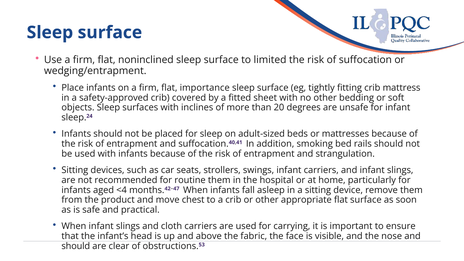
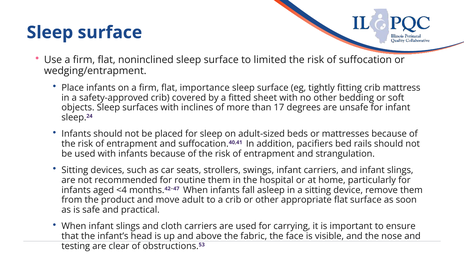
20: 20 -> 17 (279, 108)
smoking: smoking -> pacifiers (315, 144)
chest: chest -> adult (193, 200)
should: should -> testing (76, 246)
